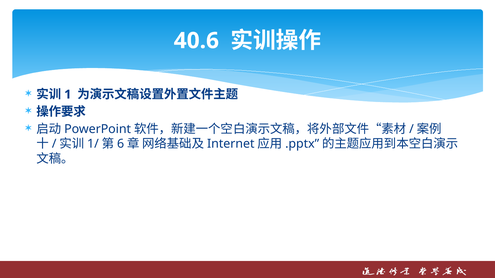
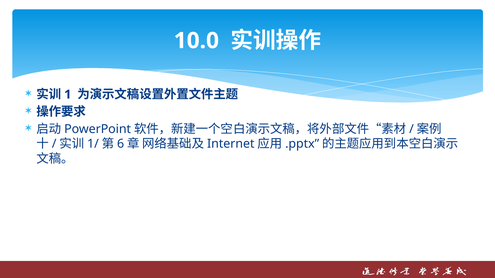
40.6: 40.6 -> 10.0 (196, 41)
